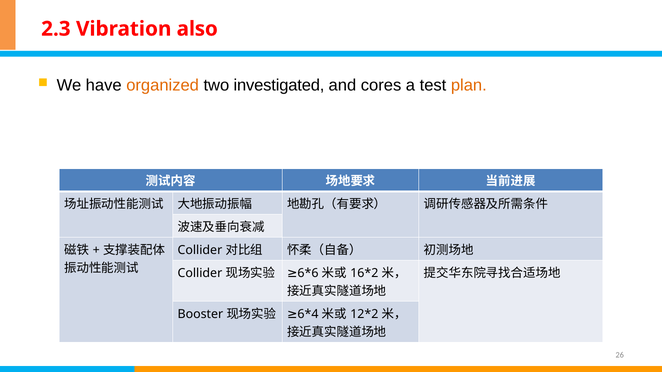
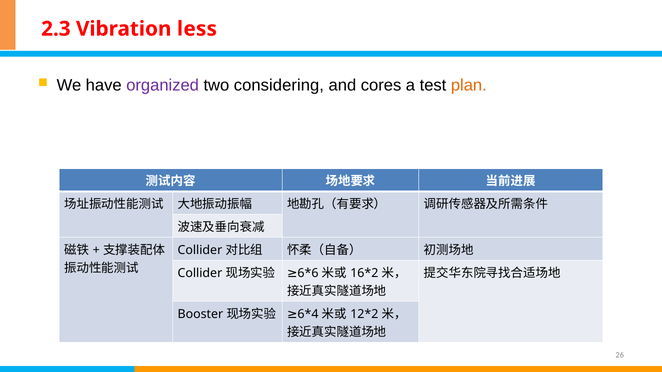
also: also -> less (197, 29)
organized colour: orange -> purple (163, 85)
investigated: investigated -> considering (279, 85)
